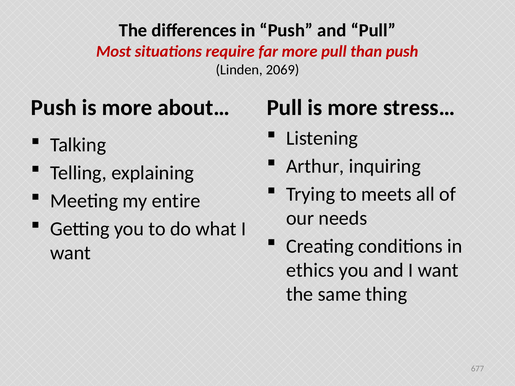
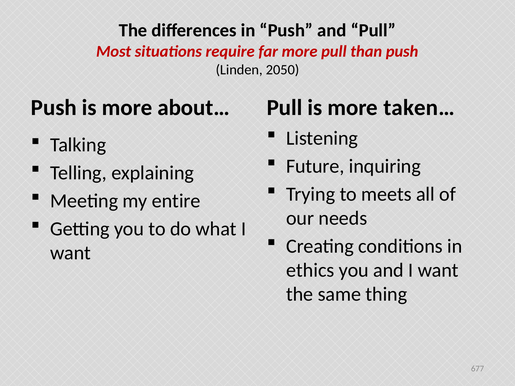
2069: 2069 -> 2050 (282, 70)
stress…: stress… -> taken… (419, 108)
Arthur: Arthur -> Future (315, 166)
